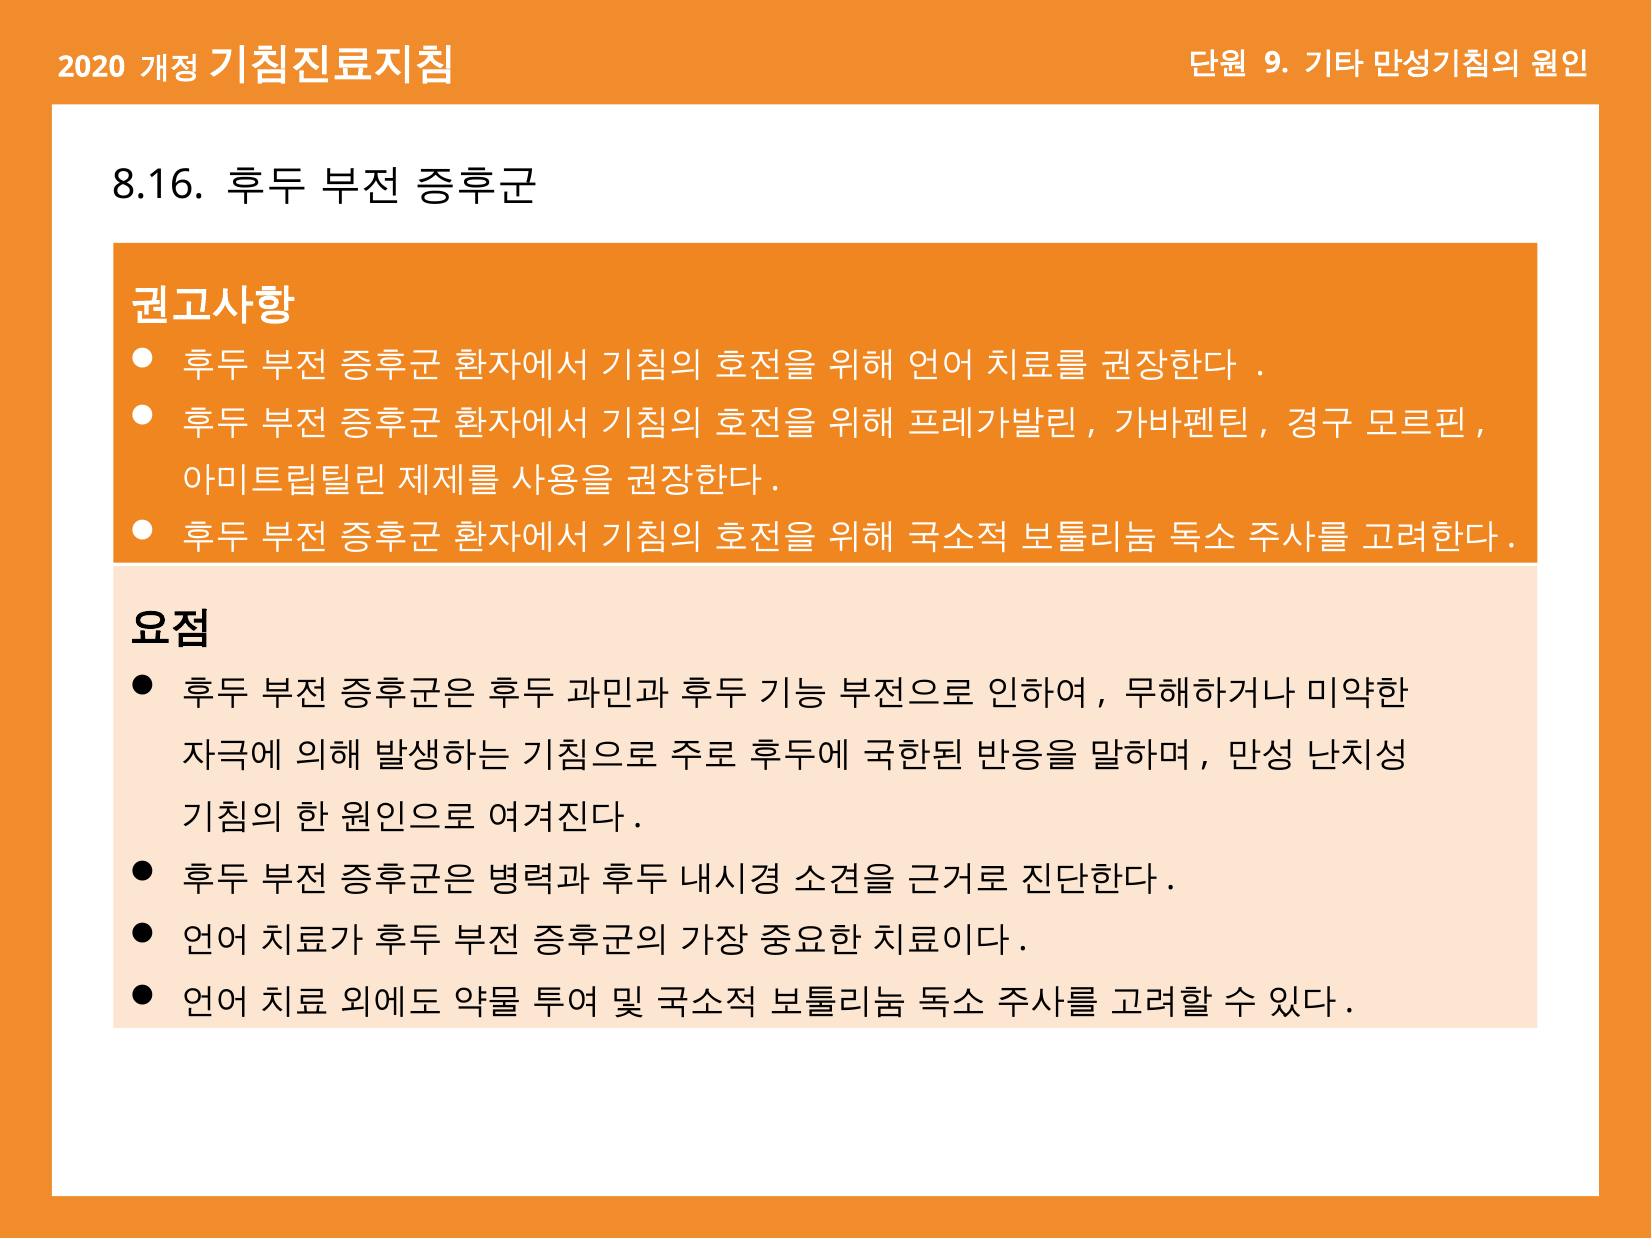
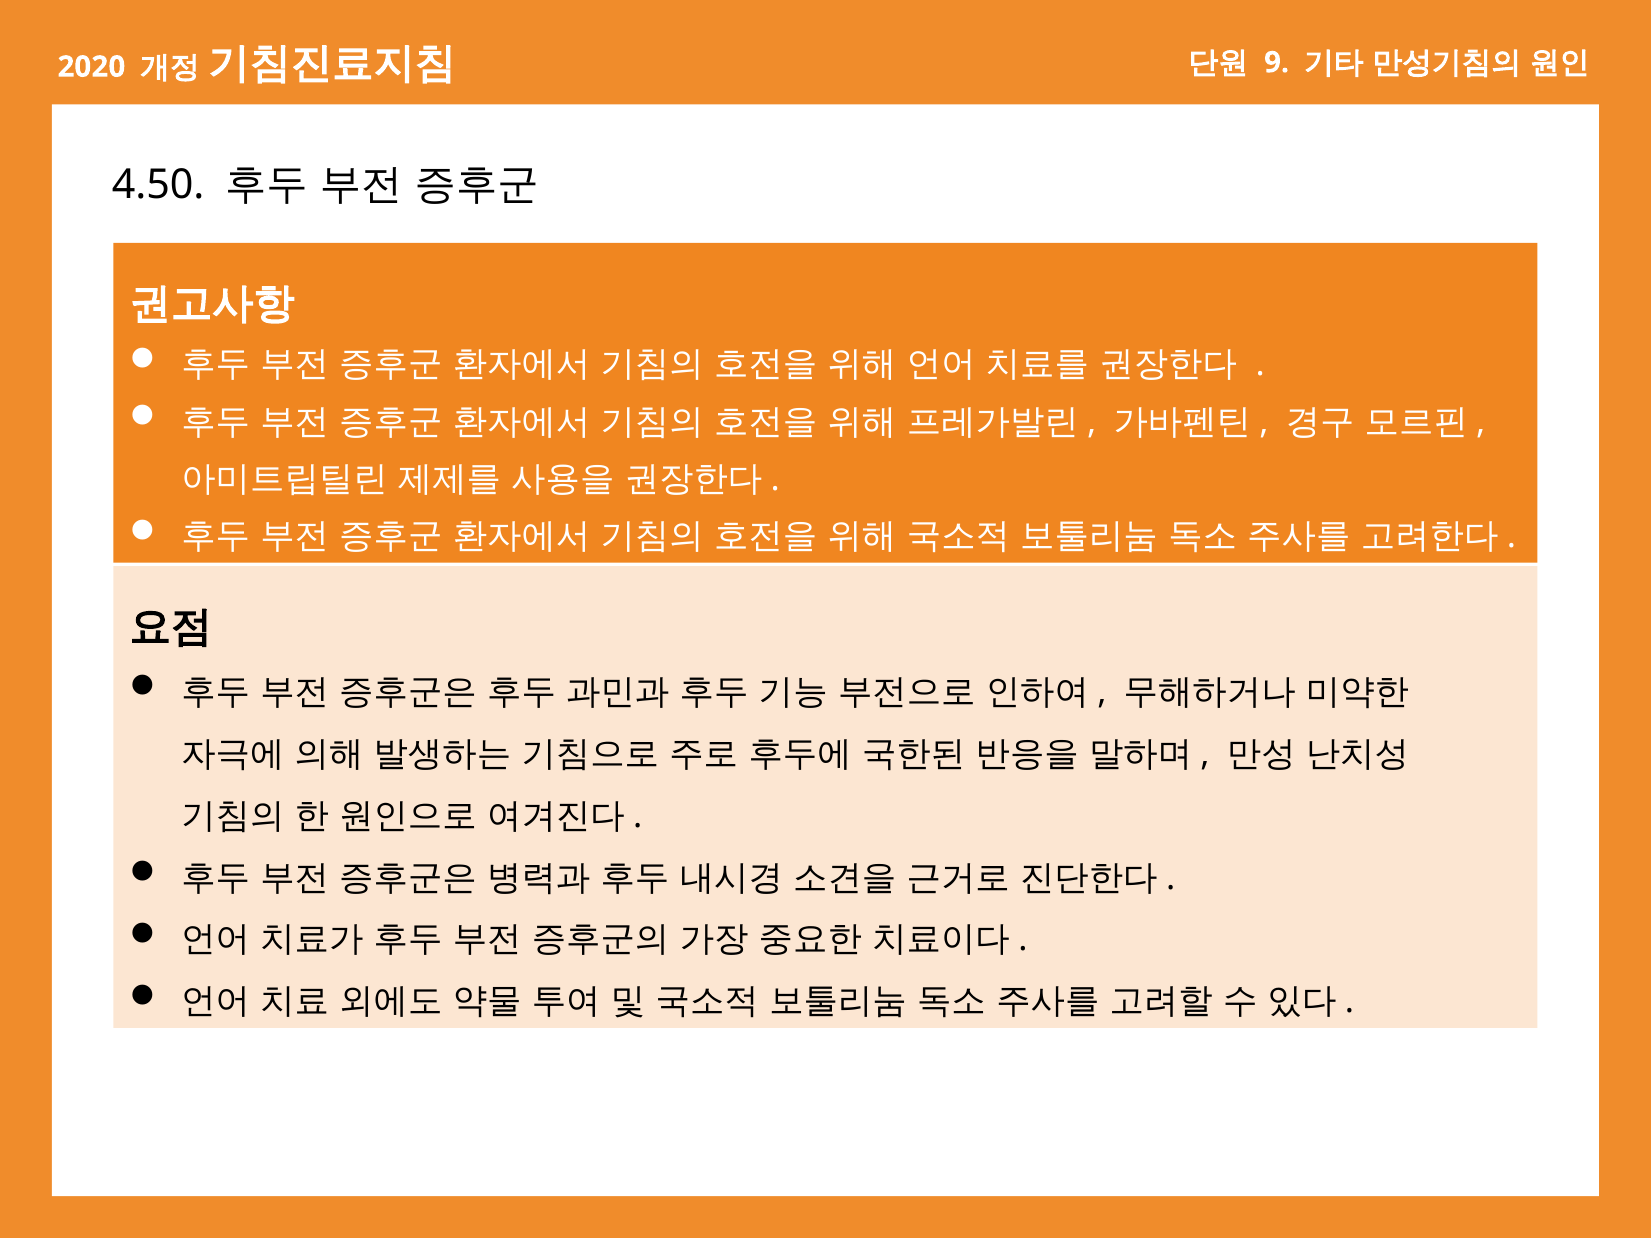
8.16: 8.16 -> 4.50 (158, 185)
